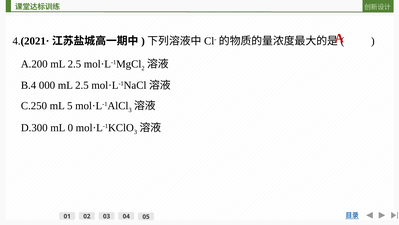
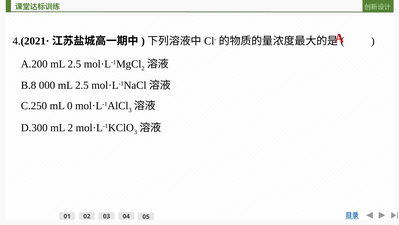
B.4: B.4 -> B.8 (29, 85)
5: 5 -> 0 (70, 106)
mL 0: 0 -> 2 (70, 128)
